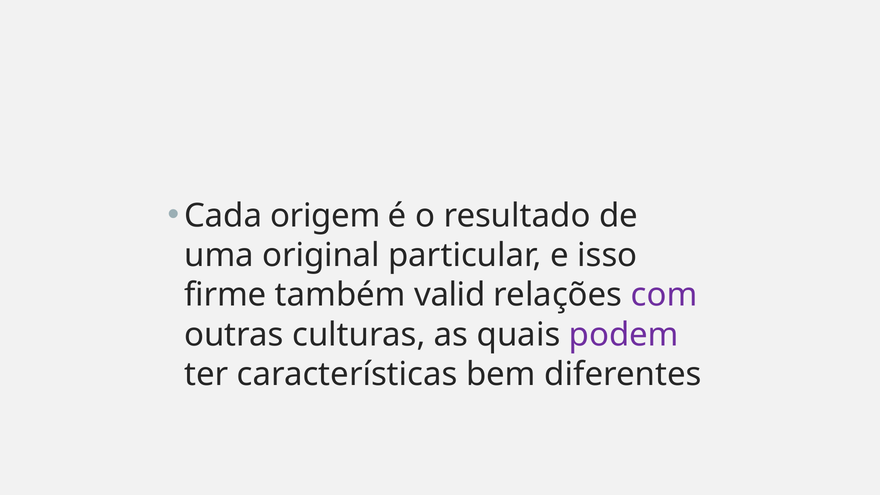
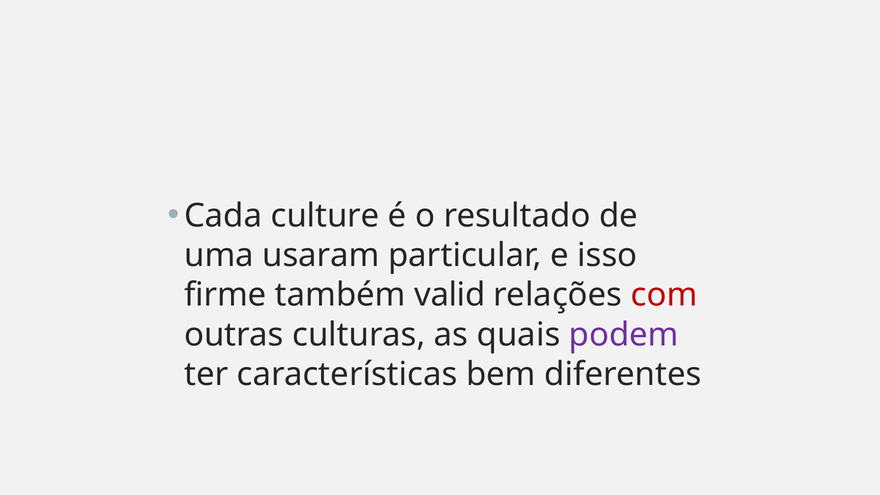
origem: origem -> culture (325, 216)
original: original -> usaram (321, 255)
com colour: purple -> red (664, 295)
